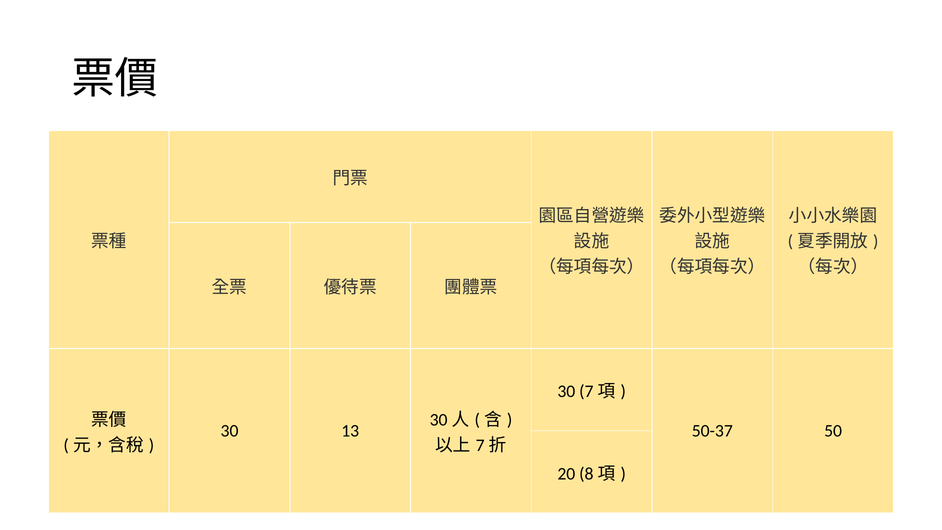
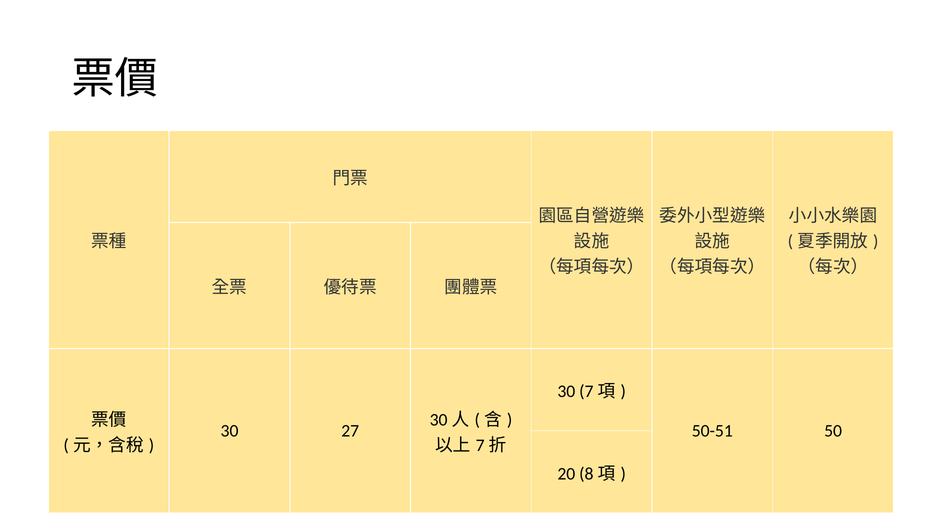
13: 13 -> 27 (350, 431)
50-37: 50-37 -> 50-51 (712, 431)
